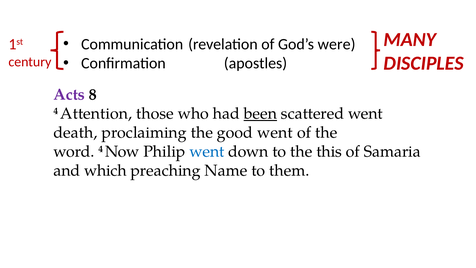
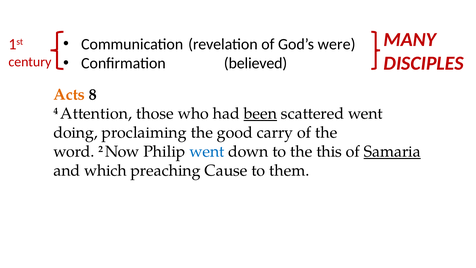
apostles: apostles -> believed (256, 63)
Acts colour: purple -> orange (69, 94)
death: death -> doing (76, 132)
good went: went -> carry (275, 132)
word 4: 4 -> 2 (101, 149)
Samaria underline: none -> present (392, 152)
Name: Name -> Cause (226, 171)
